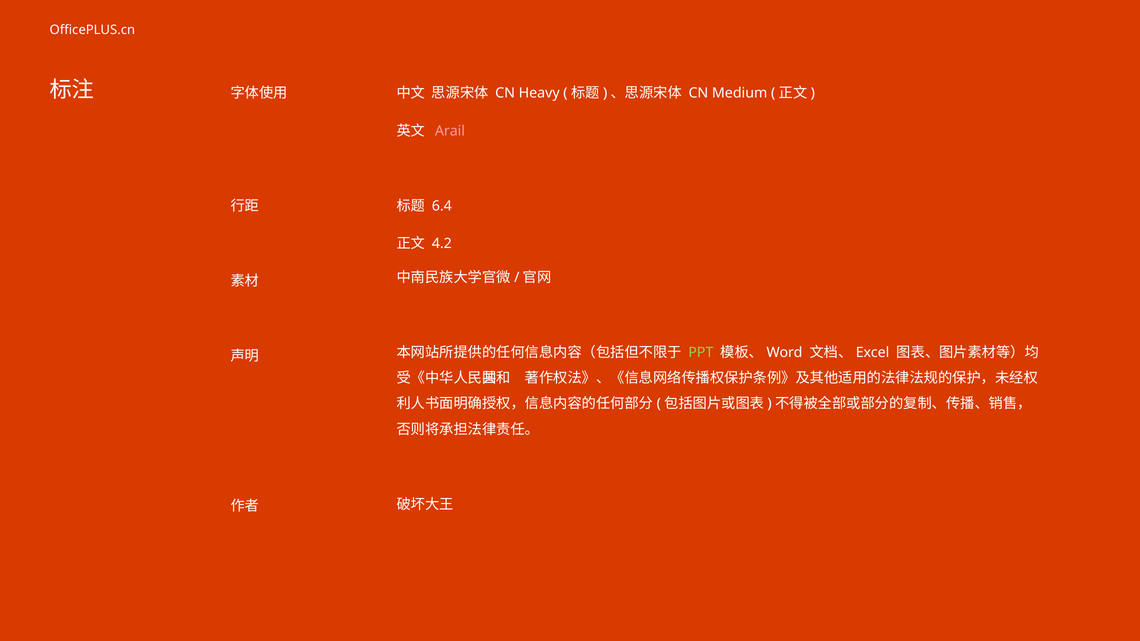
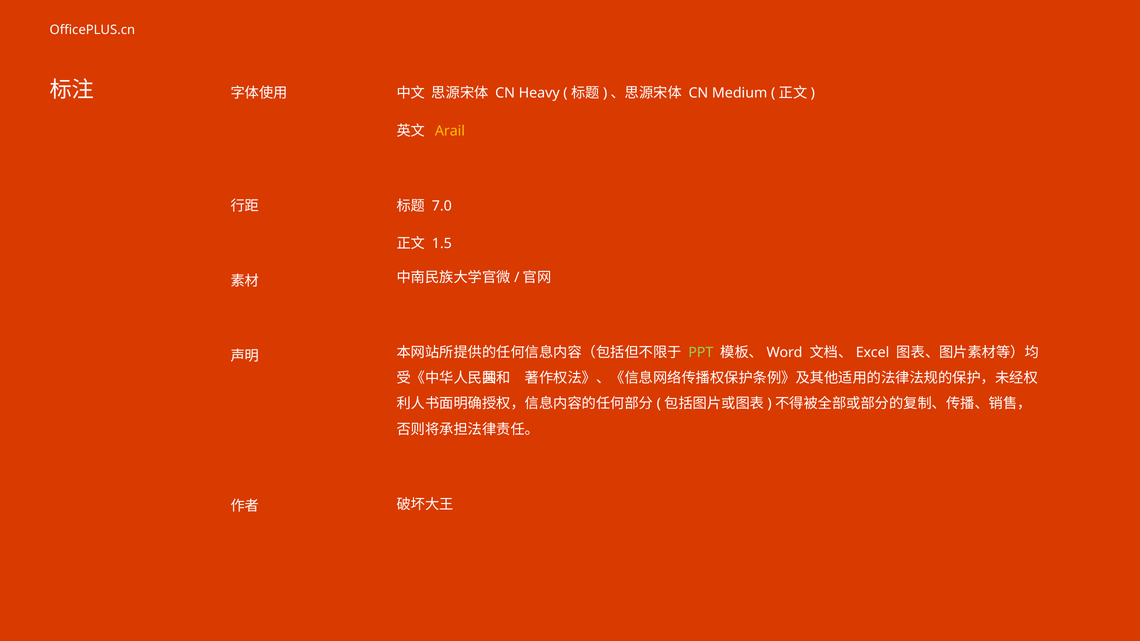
Arail colour: pink -> yellow (450, 131)
6.4: 6.4 -> 7.0 (442, 206)
4.2: 4.2 -> 1.5 (442, 243)
